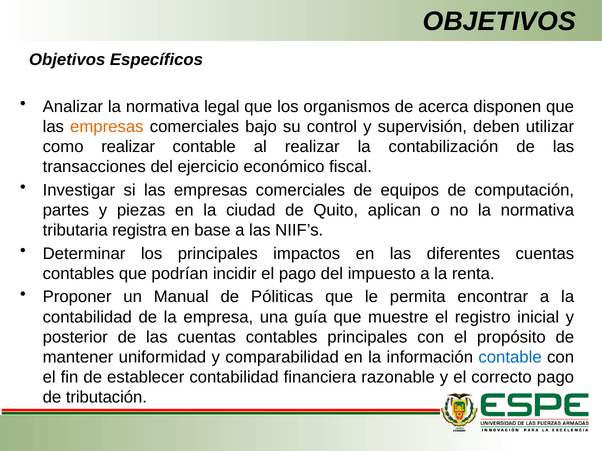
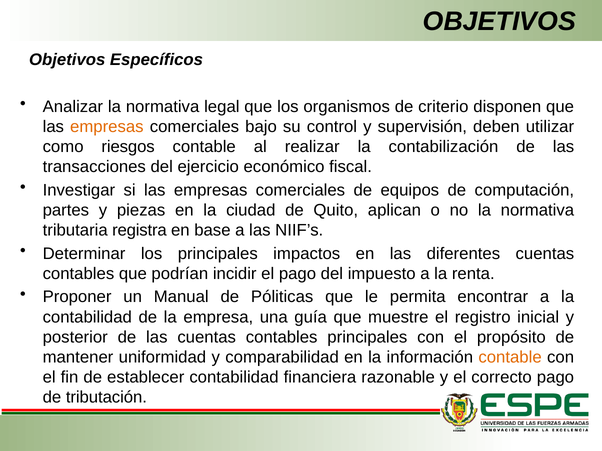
acerca: acerca -> criterio (443, 107)
como realizar: realizar -> riesgos (128, 147)
contable colour: blue -> orange (510, 358)
